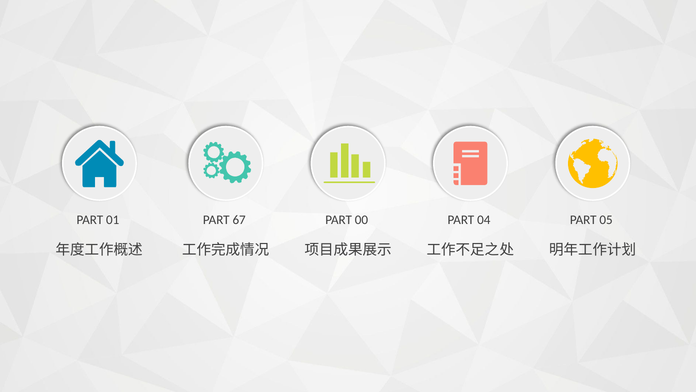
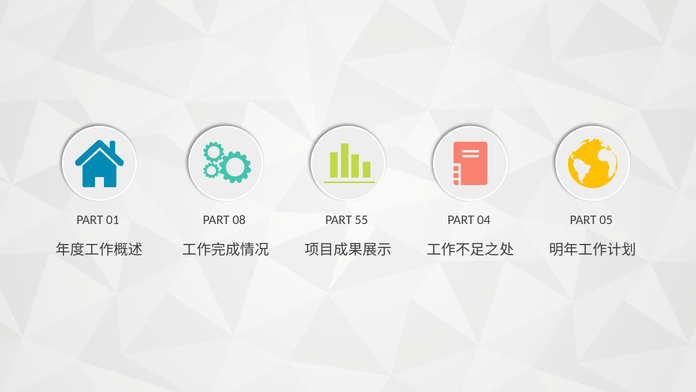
67: 67 -> 08 (239, 220)
00: 00 -> 55 (361, 220)
